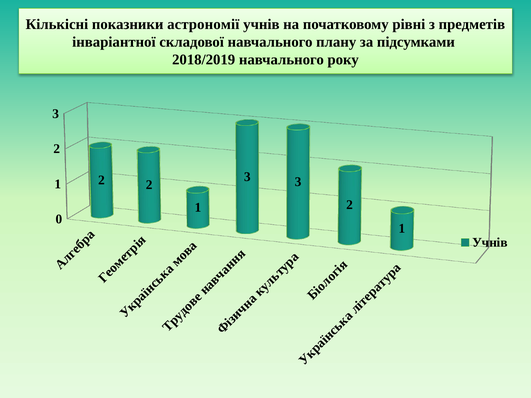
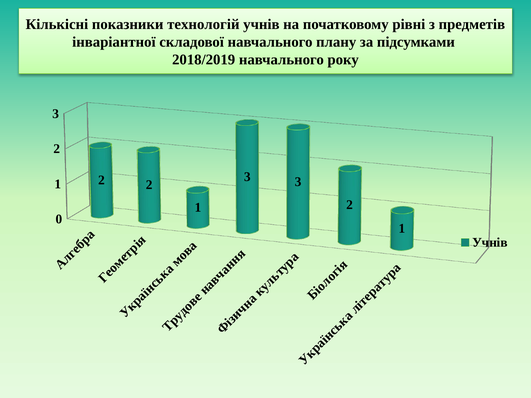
астрономії: астрономії -> технологій (203, 24)
